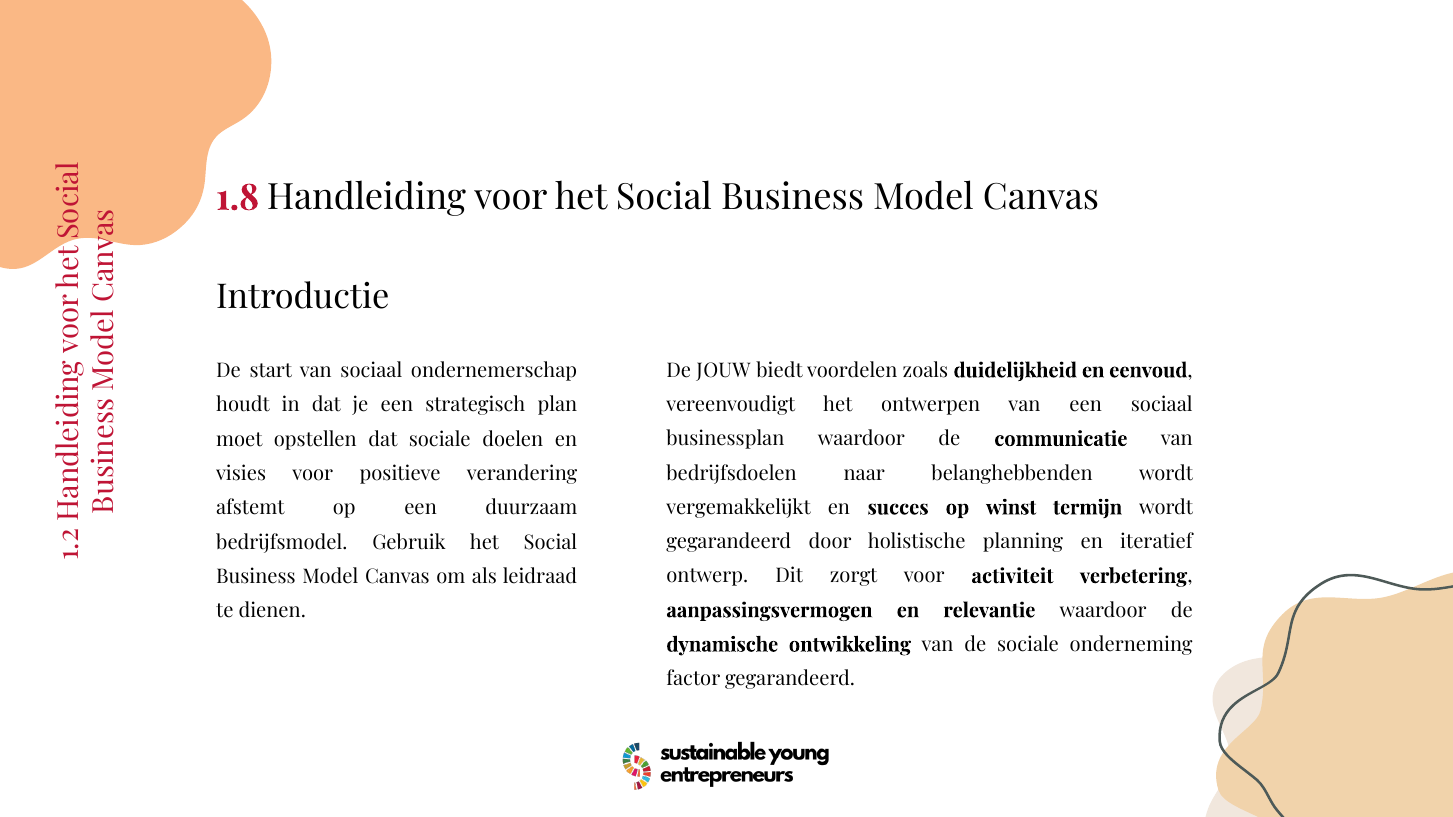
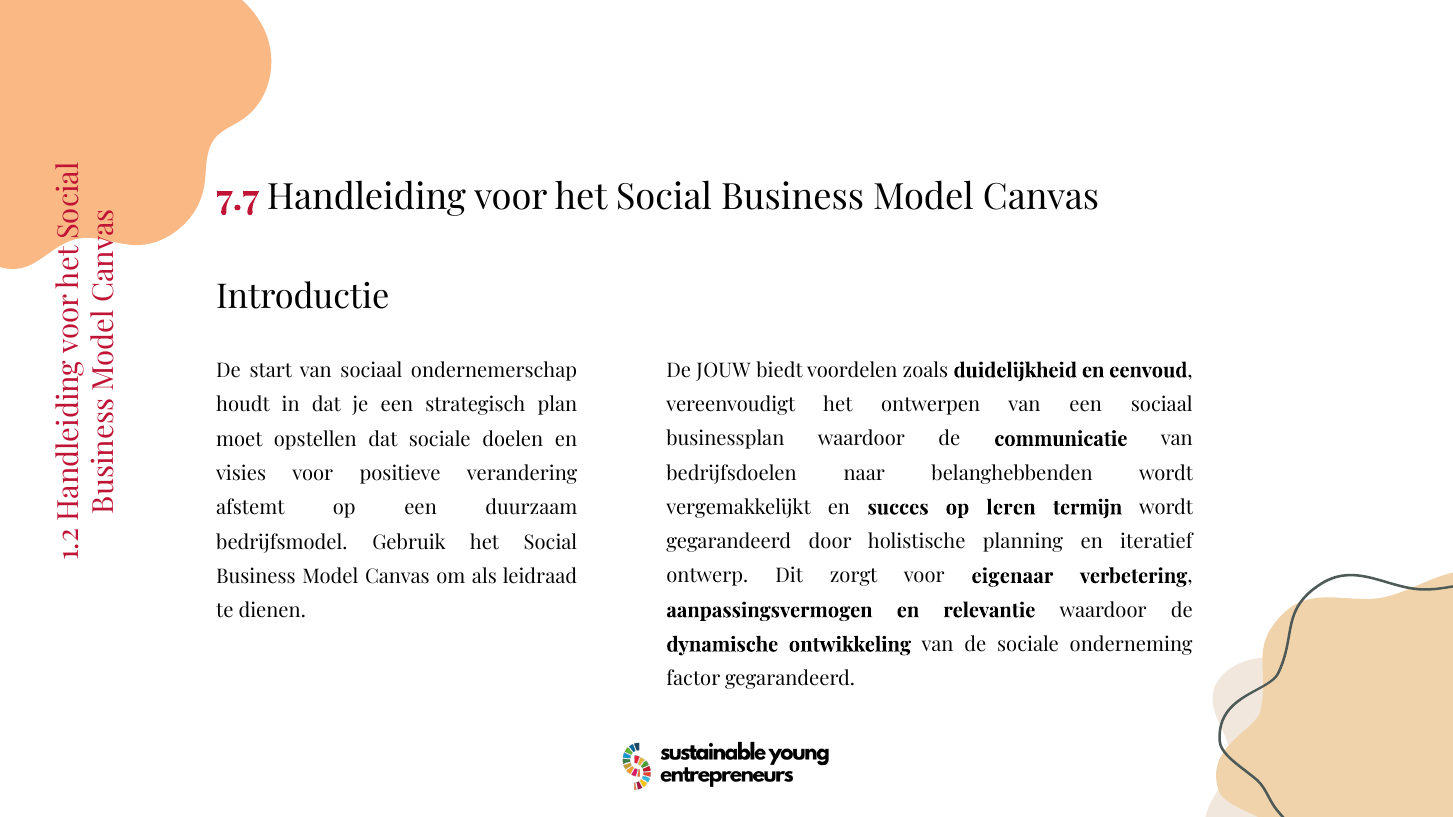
1.8: 1.8 -> 7.7 (237, 198)
winst: winst -> leren (1011, 508)
activiteit: activiteit -> eigenaar (1012, 577)
